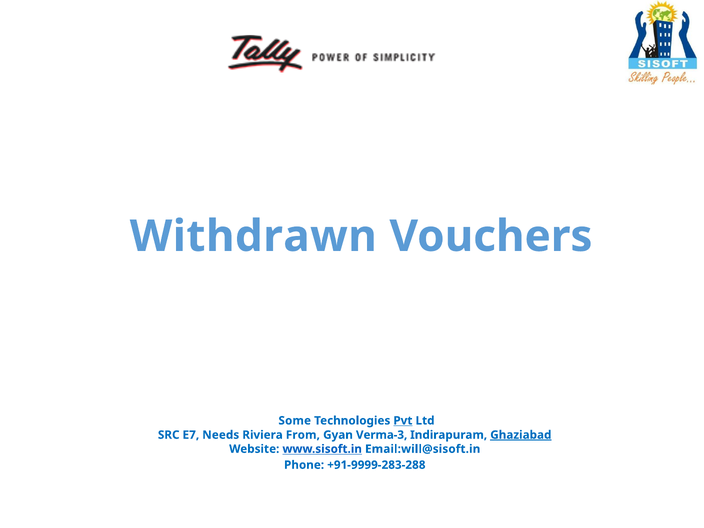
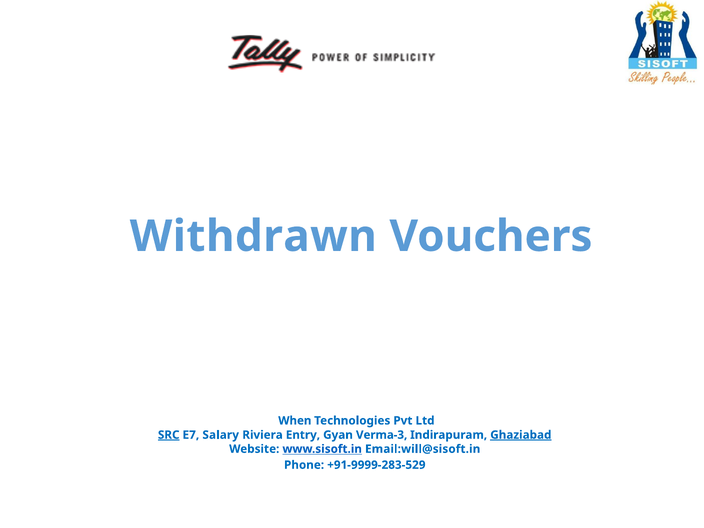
Some: Some -> When (295, 421)
Pvt underline: present -> none (403, 421)
SRC underline: none -> present (169, 435)
Needs: Needs -> Salary (221, 435)
From: From -> Entry (303, 435)
+91-9999-283-288: +91-9999-283-288 -> +91-9999-283-529 (376, 465)
